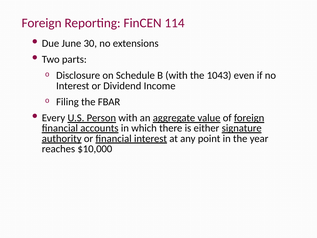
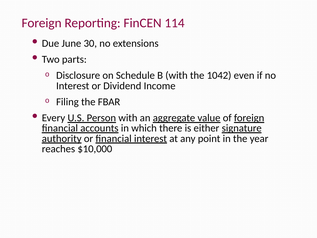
1043: 1043 -> 1042 (219, 75)
